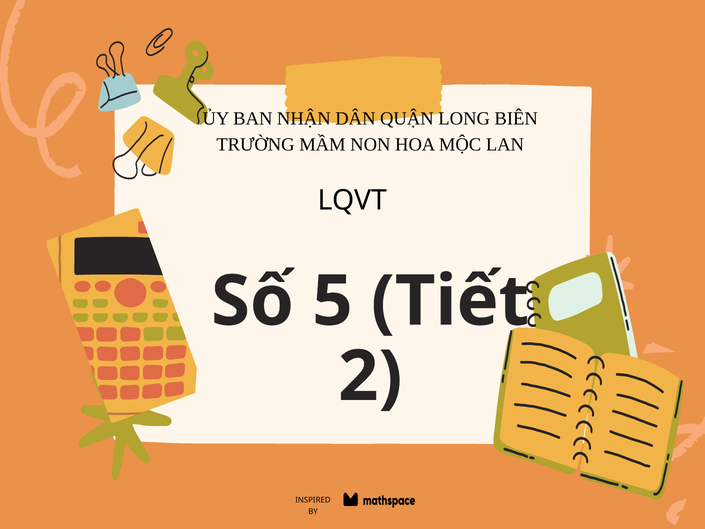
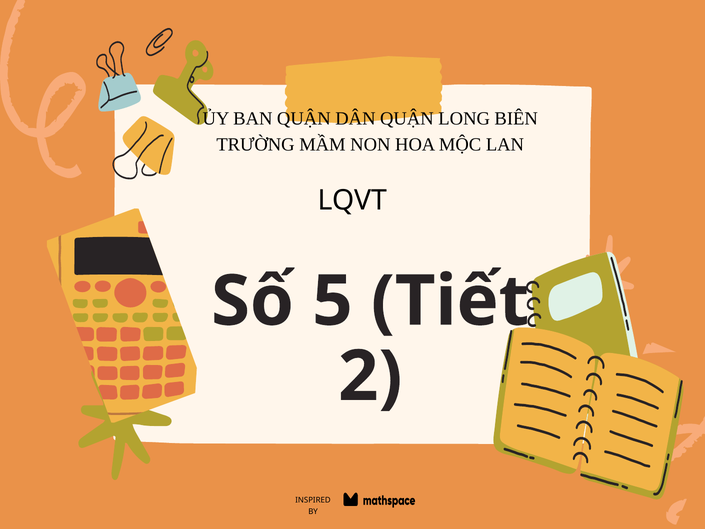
BAN NHẬN: NHẬN -> QUẬN (304, 118)
